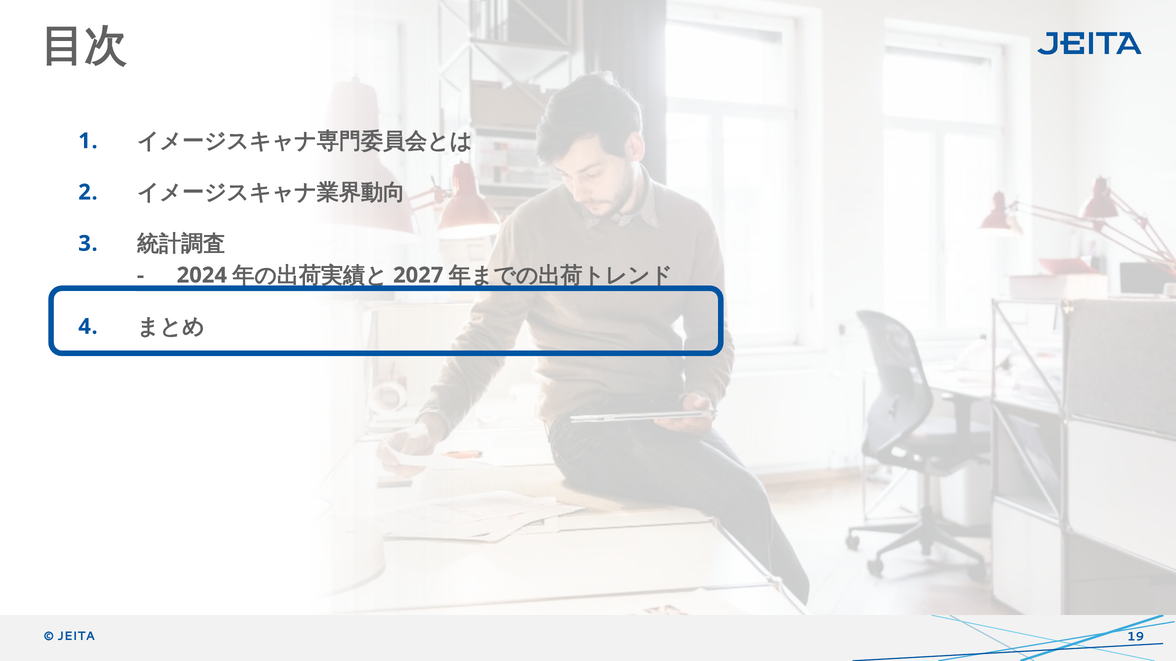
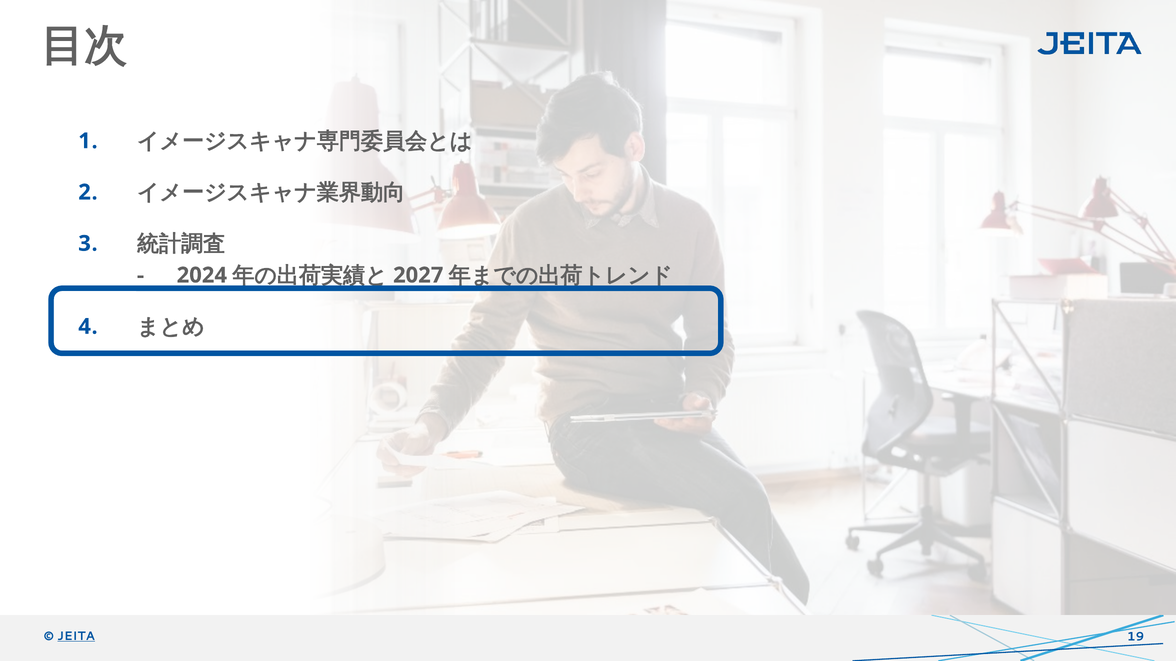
JEITA underline: none -> present (76, 637)
